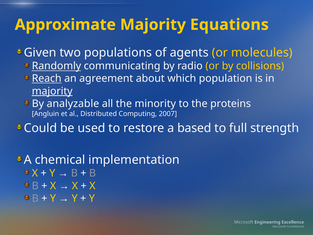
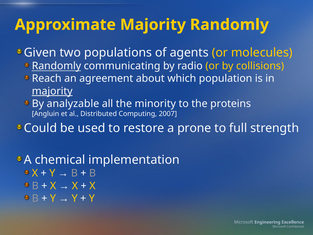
Majority Equations: Equations -> Randomly (229, 25)
Reach underline: present -> none (47, 78)
based: based -> prone (194, 128)
